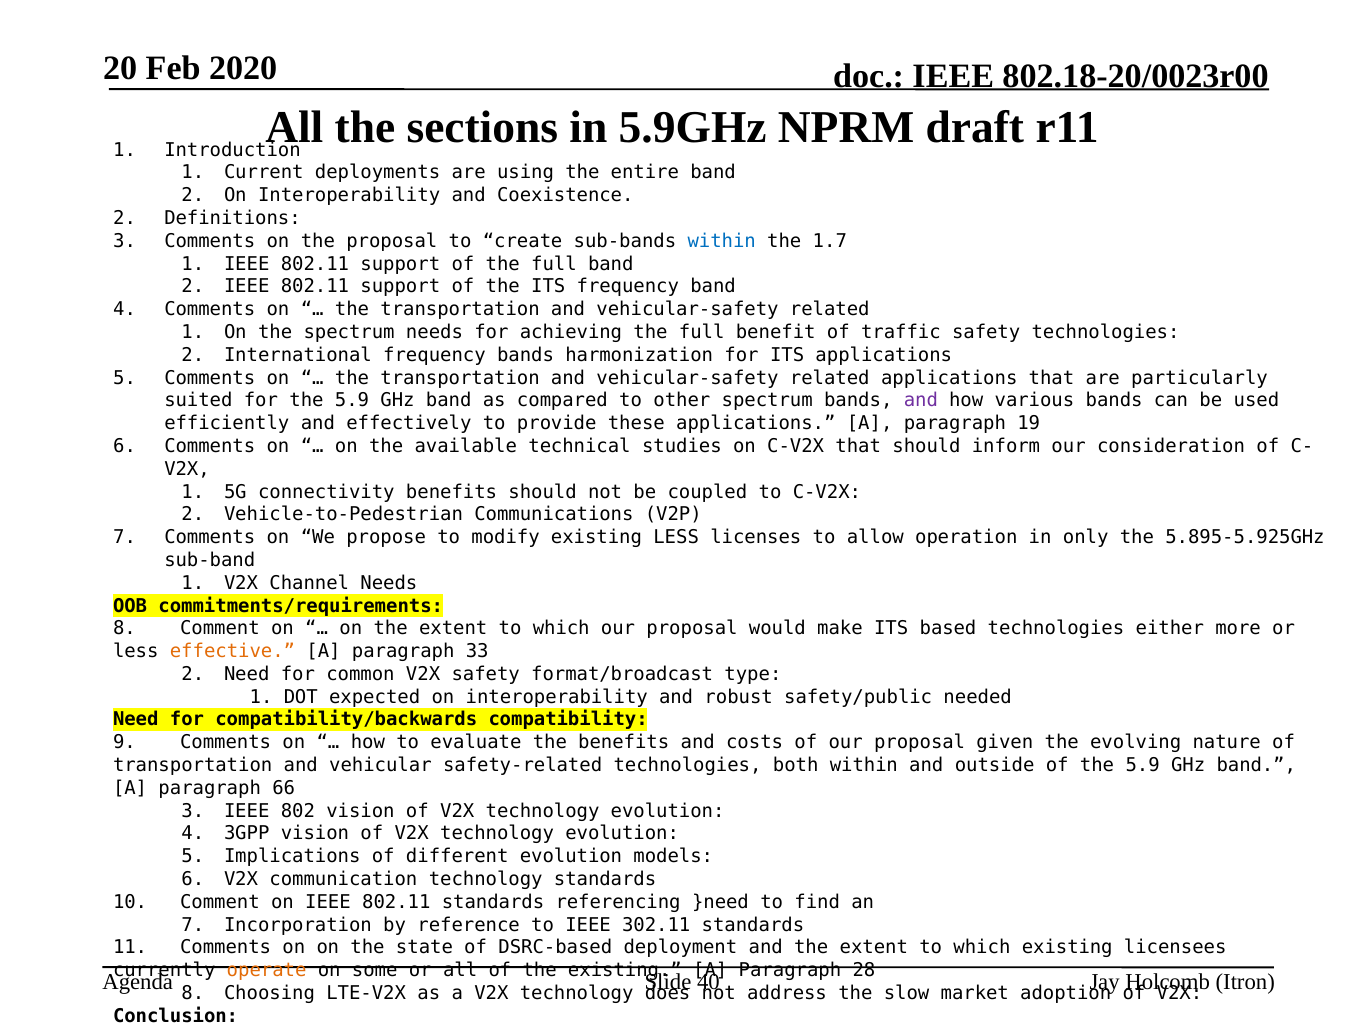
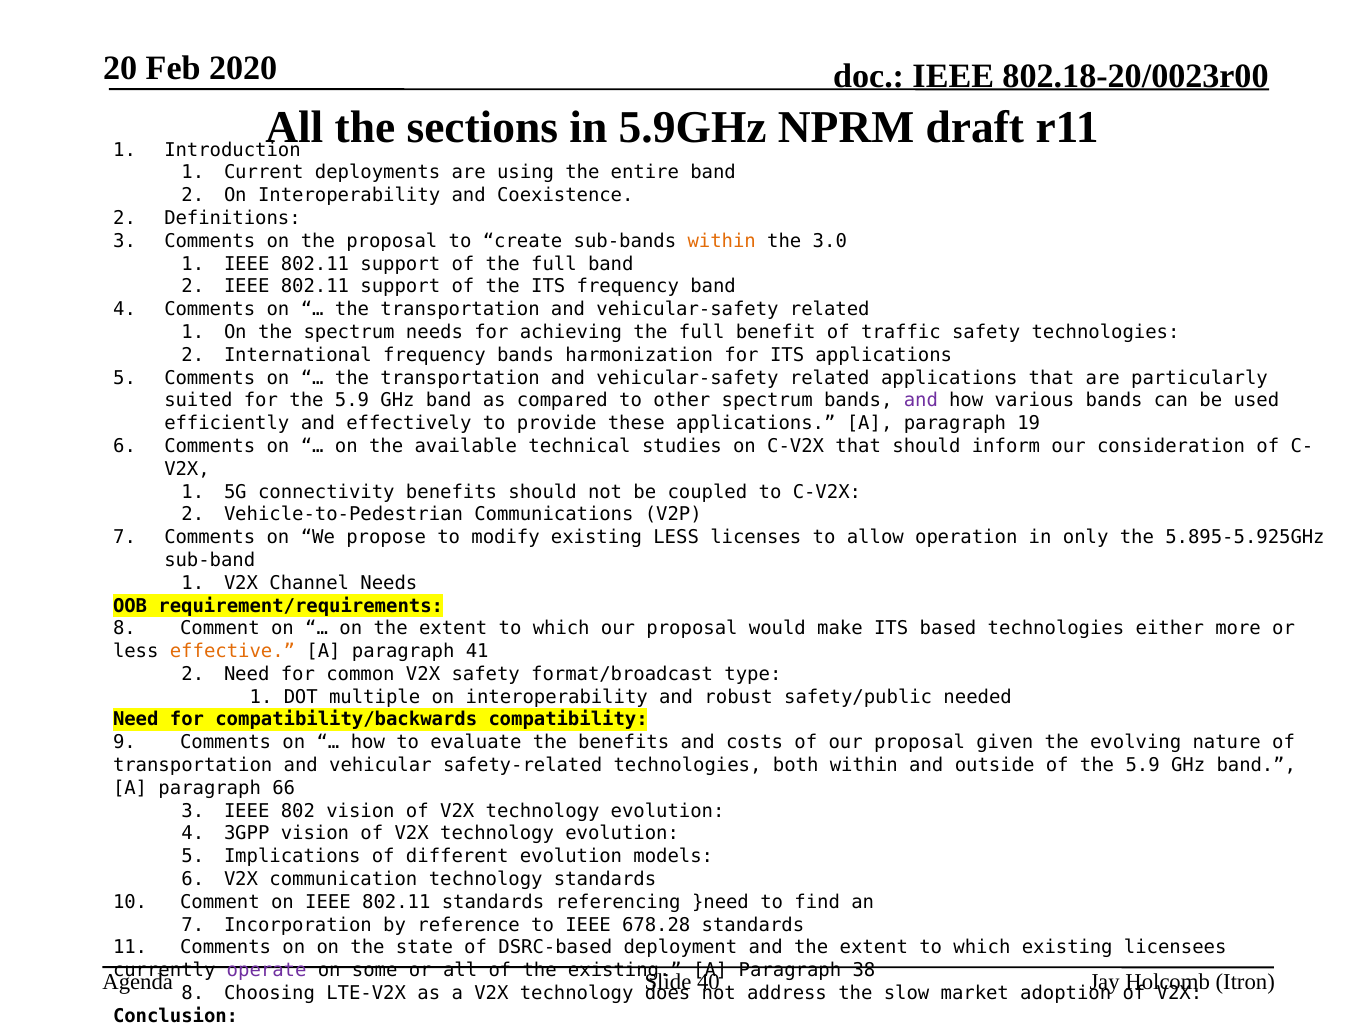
within colour: blue -> orange (722, 241)
1.7: 1.7 -> 3.0 (830, 241)
commitments/requirements: commitments/requirements -> requirement/requirements (301, 606)
33: 33 -> 41 (477, 651)
expected: expected -> multiple (375, 697)
302.11: 302.11 -> 678.28 (656, 925)
operate colour: orange -> purple (267, 970)
28: 28 -> 38 (864, 970)
